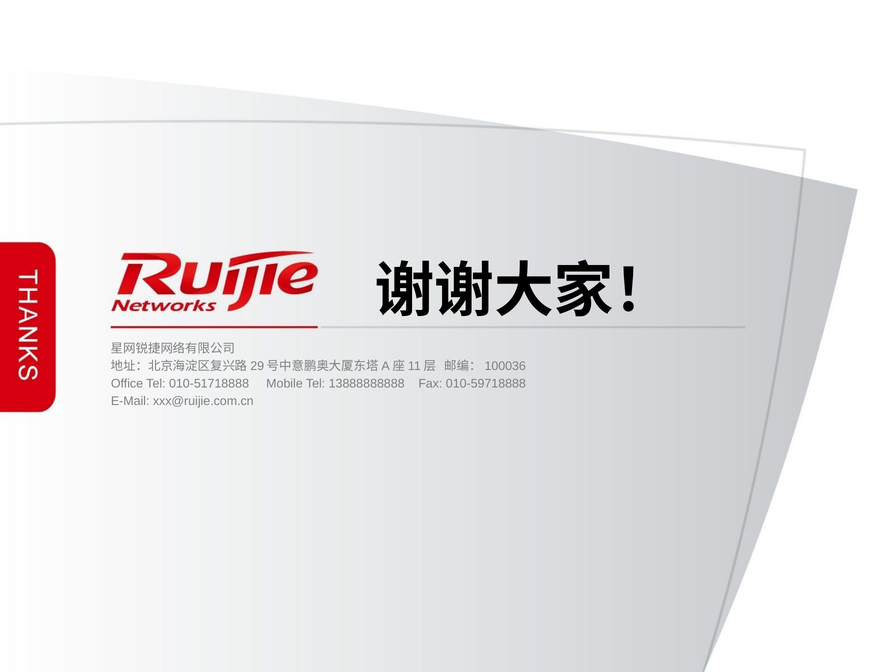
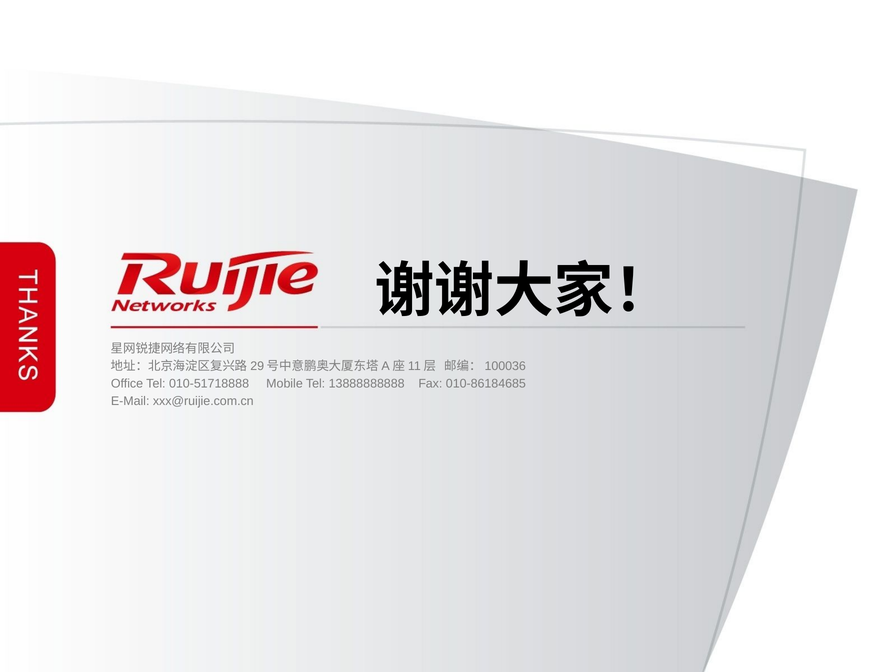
010-59718888: 010-59718888 -> 010-86184685 (486, 384)
